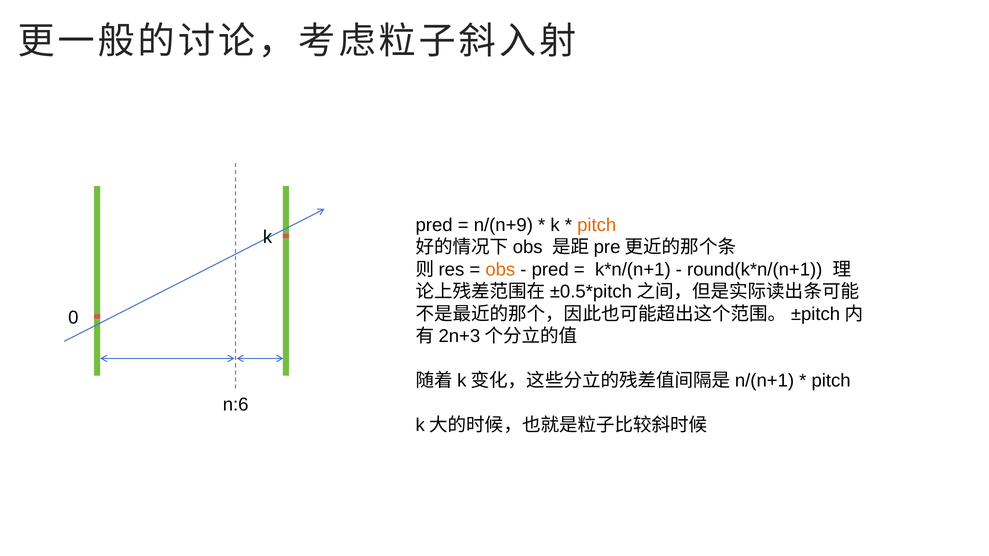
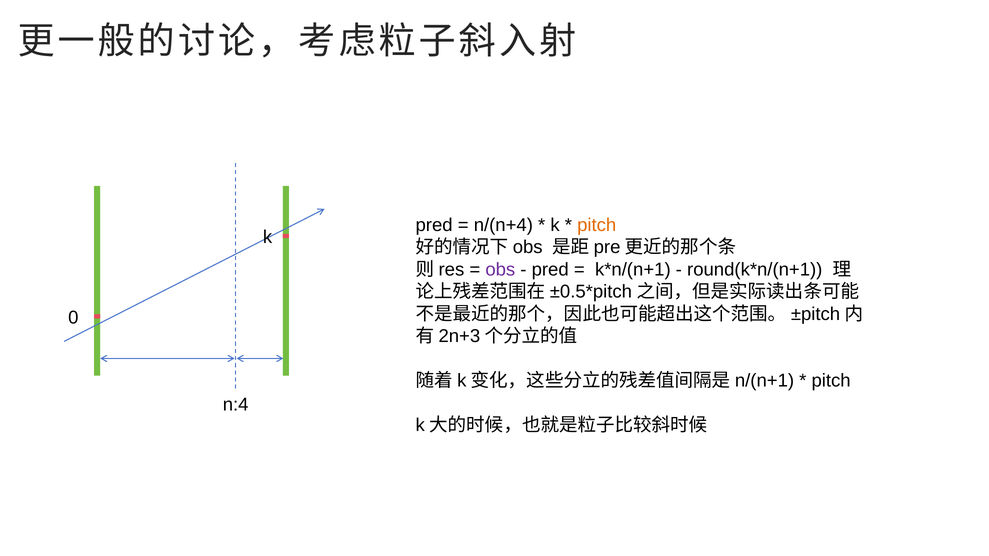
n/(n+9: n/(n+9 -> n/(n+4 (503, 225)
obs colour: orange -> purple (500, 270)
n:6: n:6 -> n:4 (236, 405)
